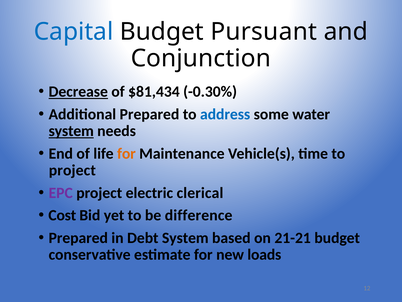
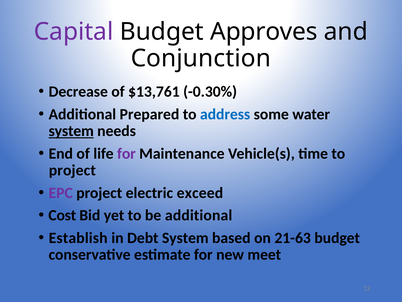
Capital colour: blue -> purple (74, 32)
Pursuant: Pursuant -> Approves (264, 32)
Decrease underline: present -> none (78, 92)
$81,434: $81,434 -> $13,761 (154, 92)
for colour: orange -> purple (126, 153)
clerical: clerical -> exceed (200, 193)
be difference: difference -> additional (199, 215)
Prepared: Prepared -> Establish (78, 237)
21-21: 21-21 -> 21-63 (293, 237)
loads: loads -> meet (264, 254)
